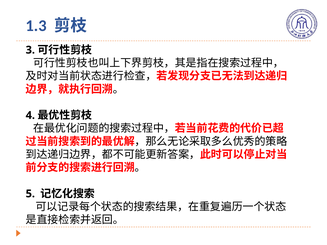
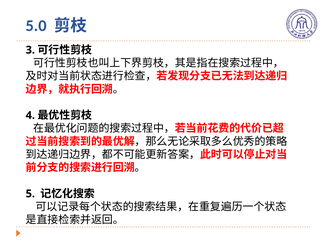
1.3: 1.3 -> 5.0 (36, 26)
